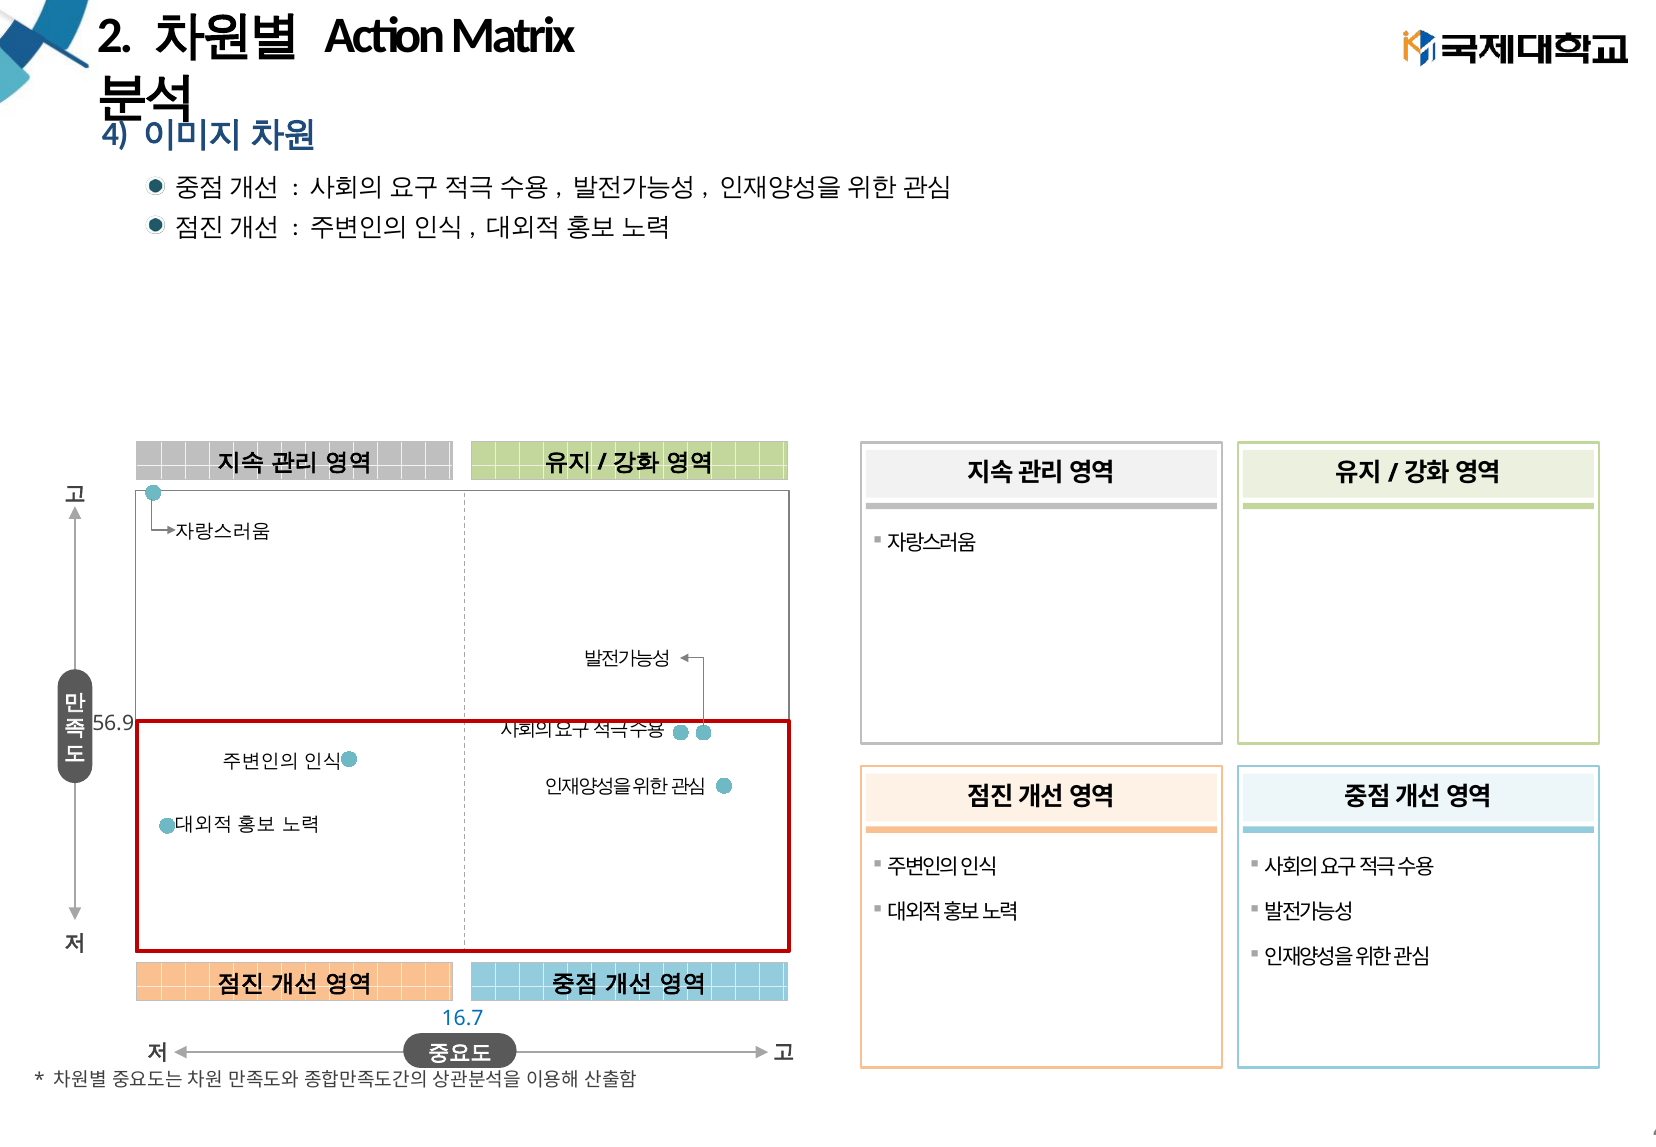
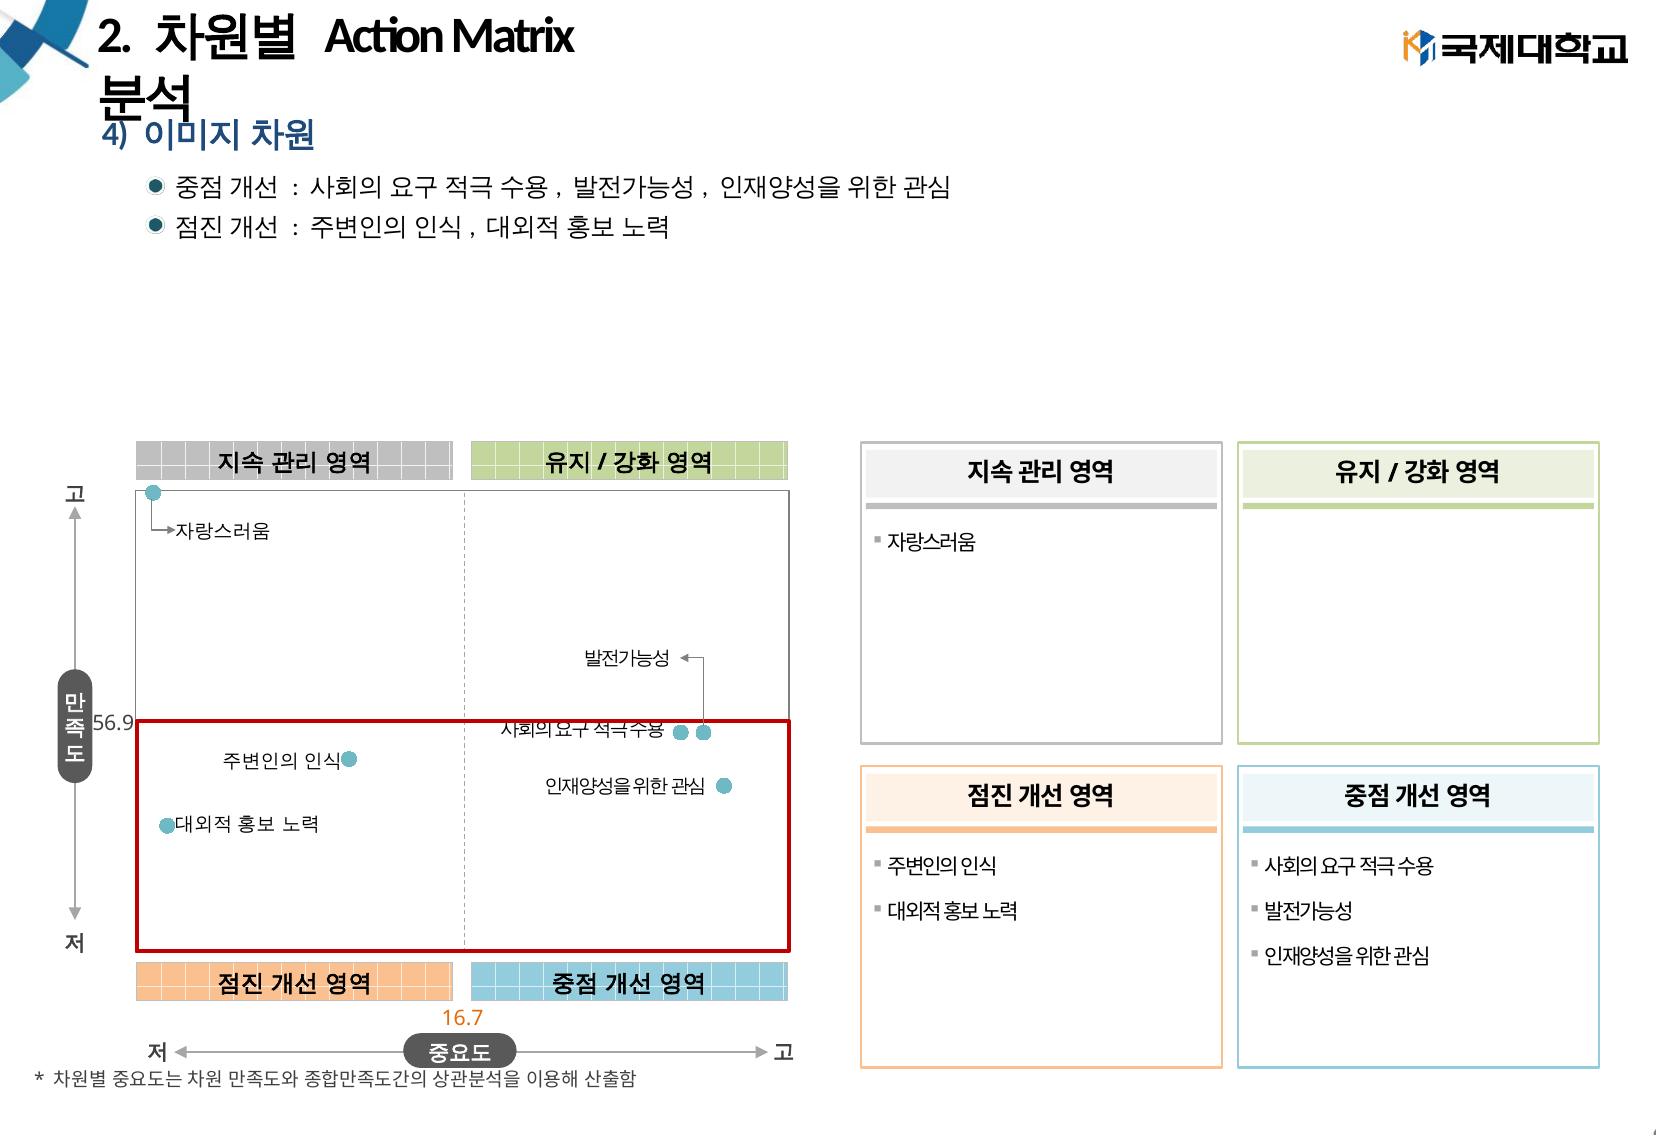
16.7 colour: blue -> orange (463, 1018)
